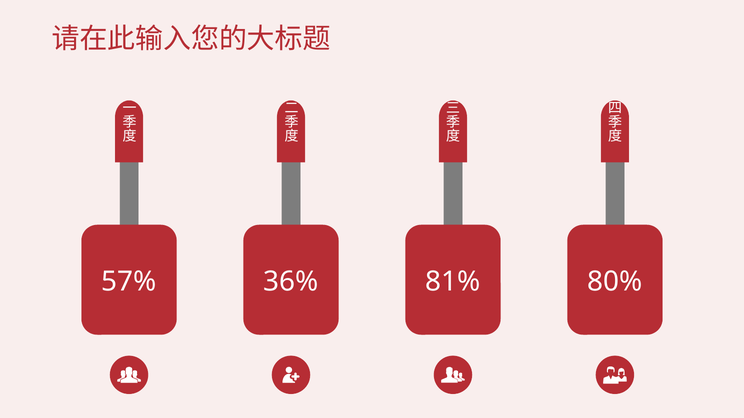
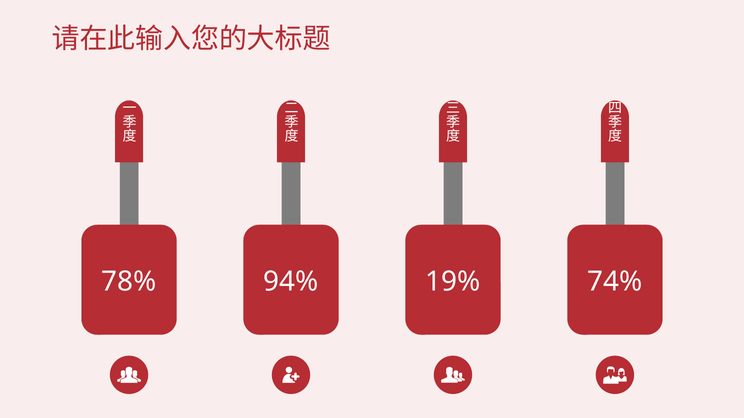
57%: 57% -> 78% (129, 282)
36%: 36% -> 94% (291, 282)
81%: 81% -> 19% (453, 282)
80%: 80% -> 74% (615, 282)
